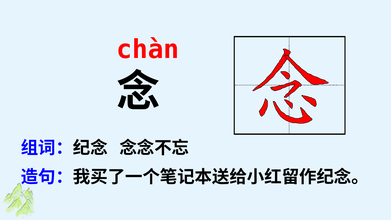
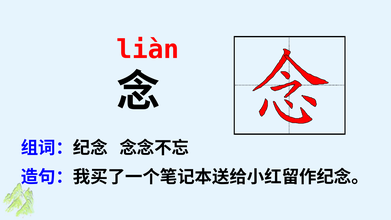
chàn: chàn -> liàn (148, 50)
